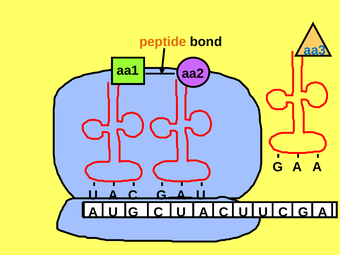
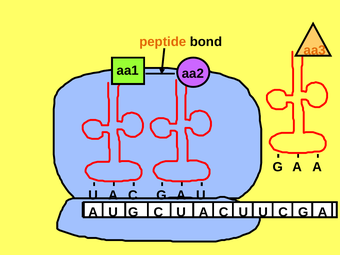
aa3 colour: blue -> orange (315, 50)
